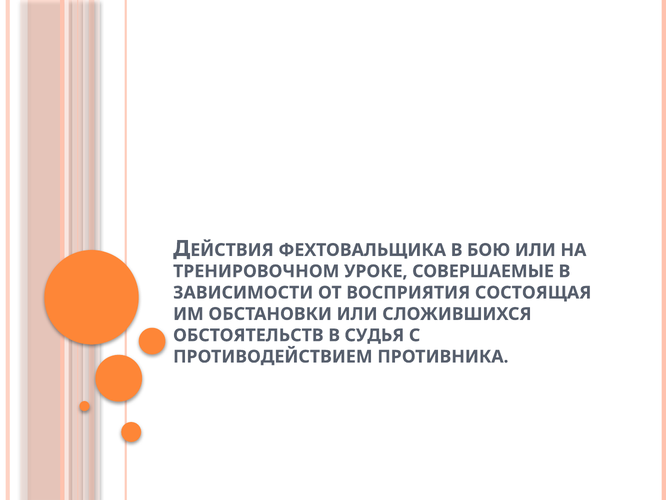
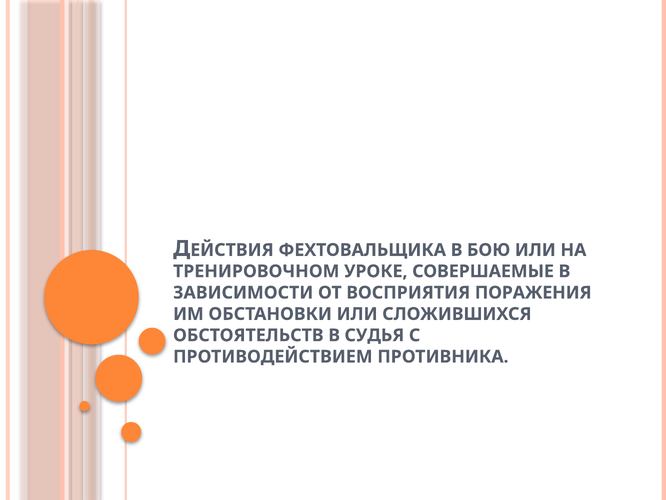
СОСТОЯЩАЯ: СОСТОЯЩАЯ -> ПОРАЖЕНИЯ (533, 292)
